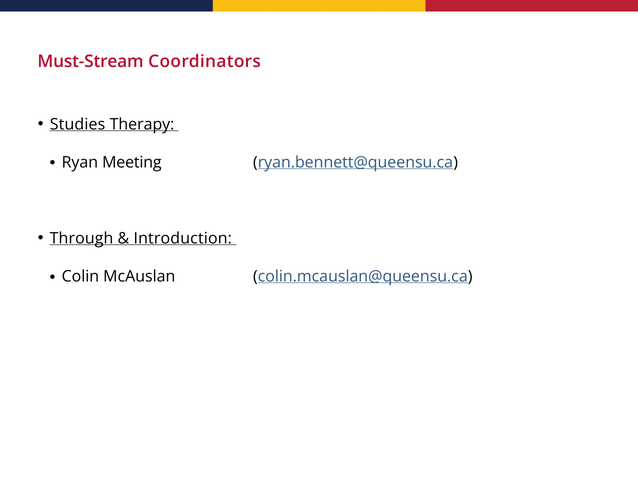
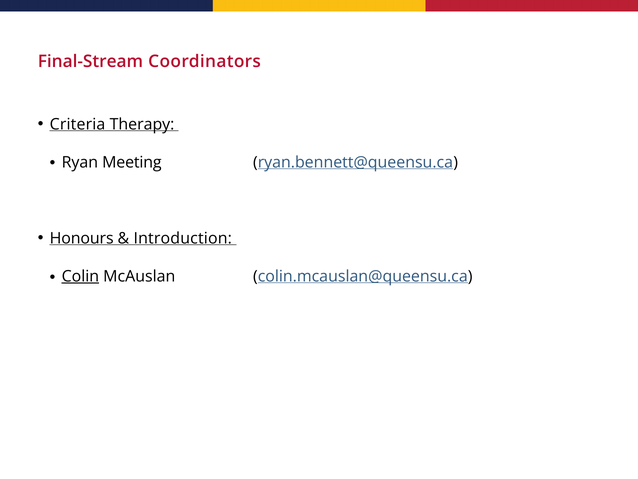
Must-Stream: Must-Stream -> Final-Stream (90, 62)
Studies: Studies -> Criteria (78, 124)
Through: Through -> Honours (82, 238)
Colin underline: none -> present (80, 276)
